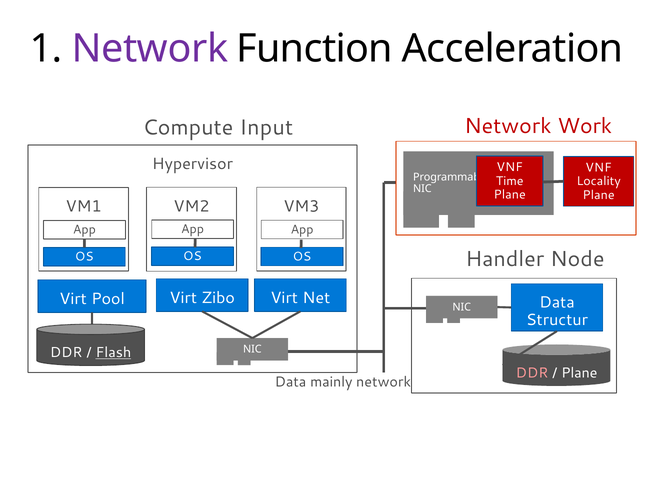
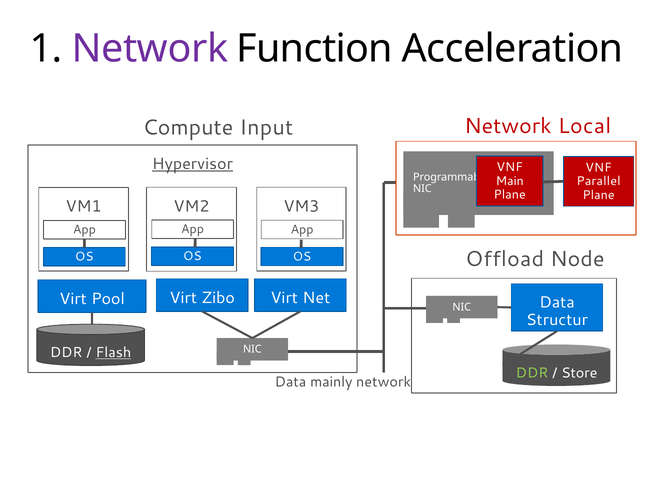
Work: Work -> Local (585, 126)
Hypervisor underline: none -> present (192, 164)
Time: Time -> Main (510, 181)
Locality: Locality -> Parallel (599, 181)
Handler: Handler -> Offload (505, 259)
DDR colour: pink -> light green (532, 373)
Plane: Plane -> Store (579, 373)
